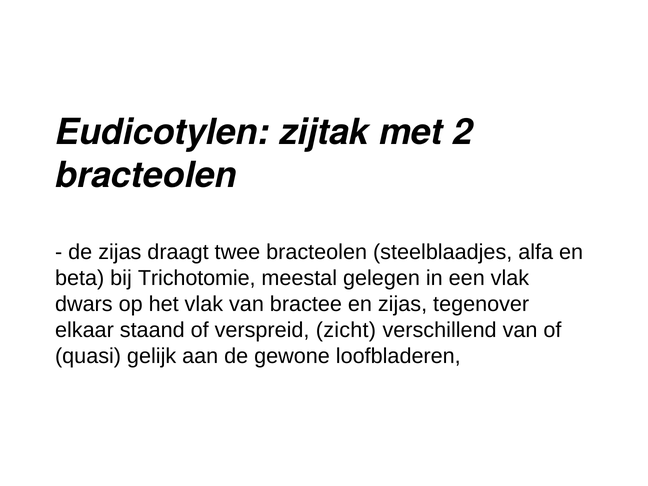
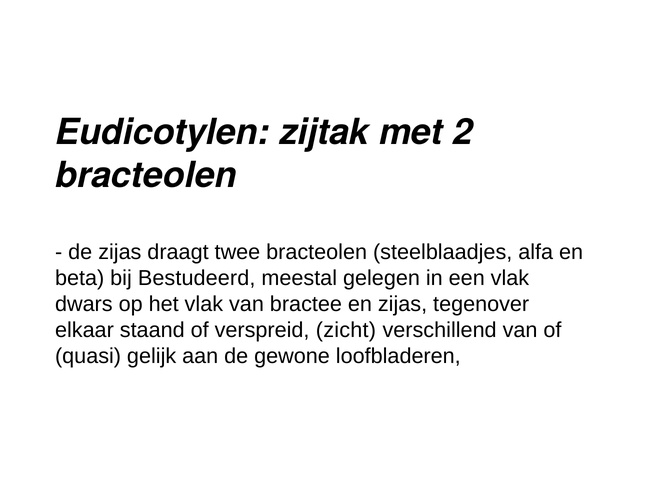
Trichotomie: Trichotomie -> Bestudeerd (197, 278)
